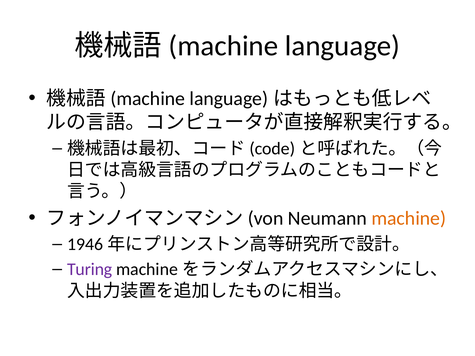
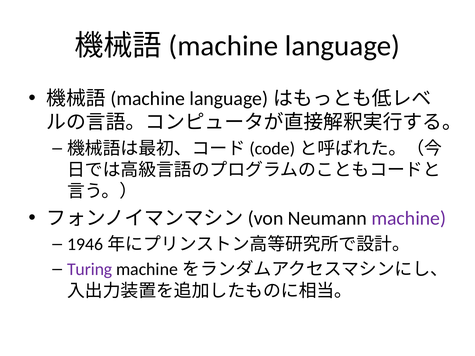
machine colour: orange -> purple (409, 218)
